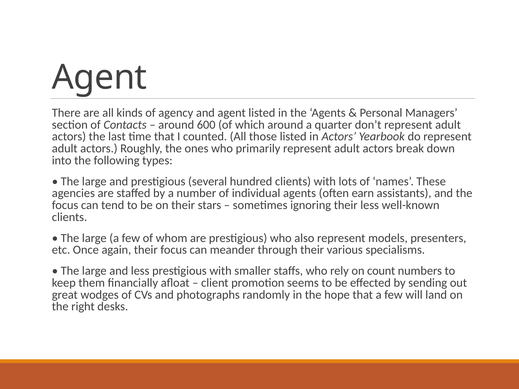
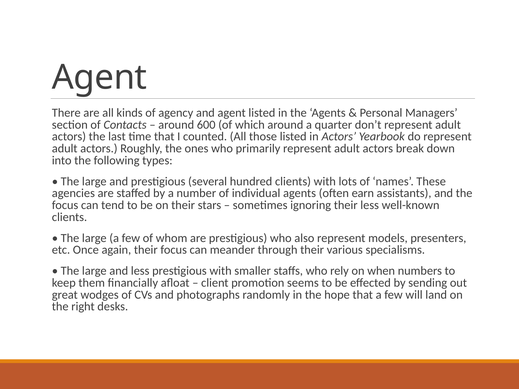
count: count -> when (381, 271)
